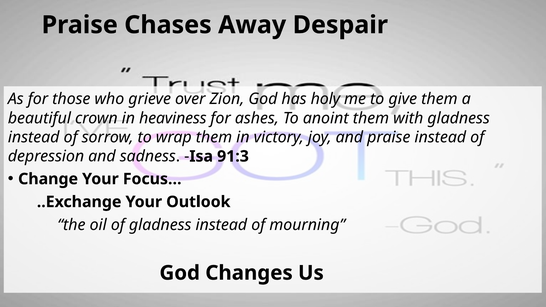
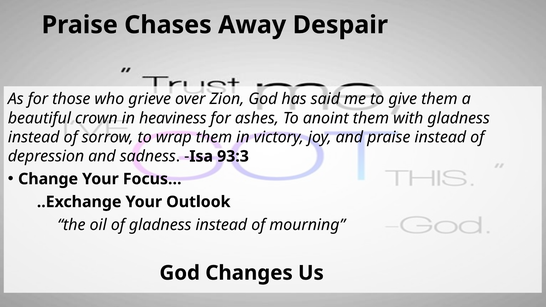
holy: holy -> said (325, 99)
91:3: 91:3 -> 93:3 (233, 156)
